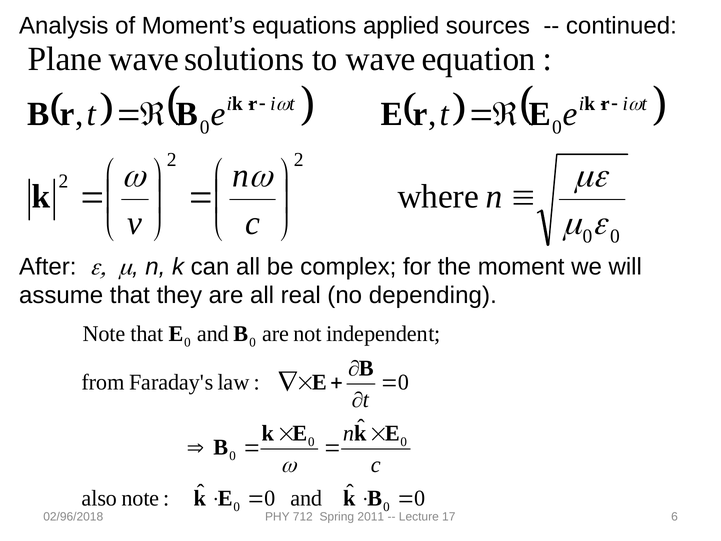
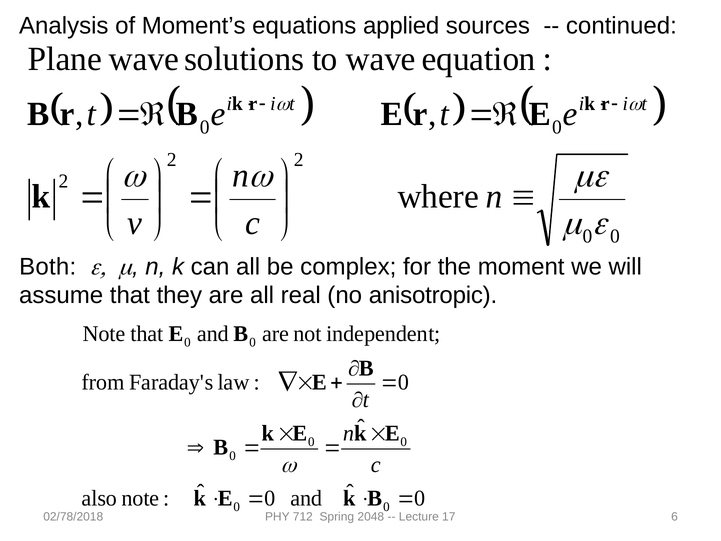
After: After -> Both (48, 267)
depending: depending -> anisotropic (433, 295)
02/96/2018: 02/96/2018 -> 02/78/2018 (73, 516)
2011: 2011 -> 2048 (371, 516)
